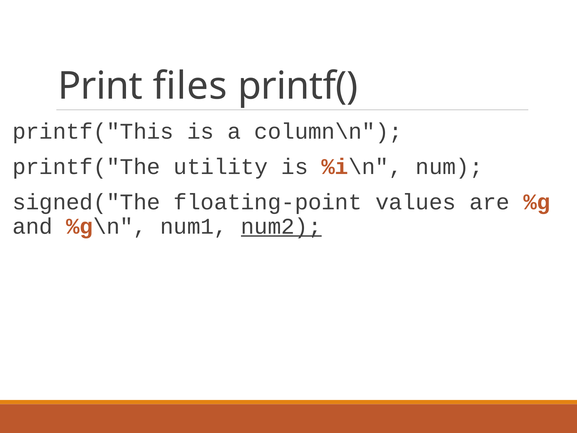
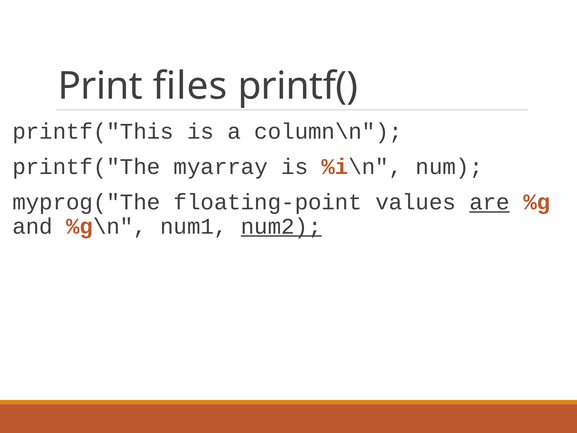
utility: utility -> myarray (221, 167)
signed("The: signed("The -> myprog("The (86, 202)
are underline: none -> present (490, 202)
